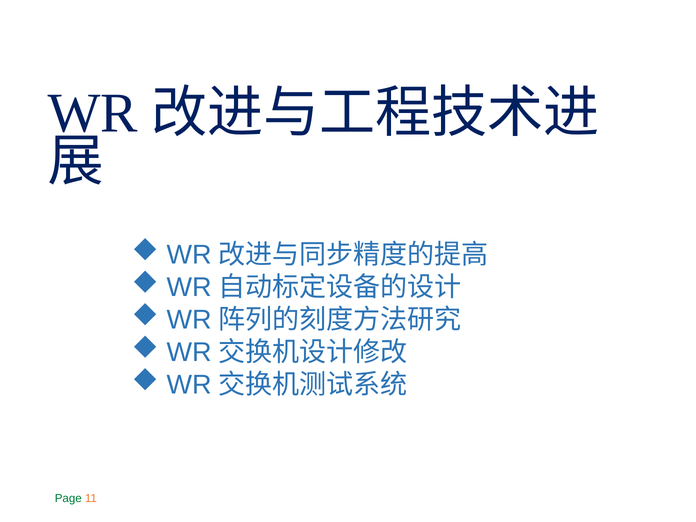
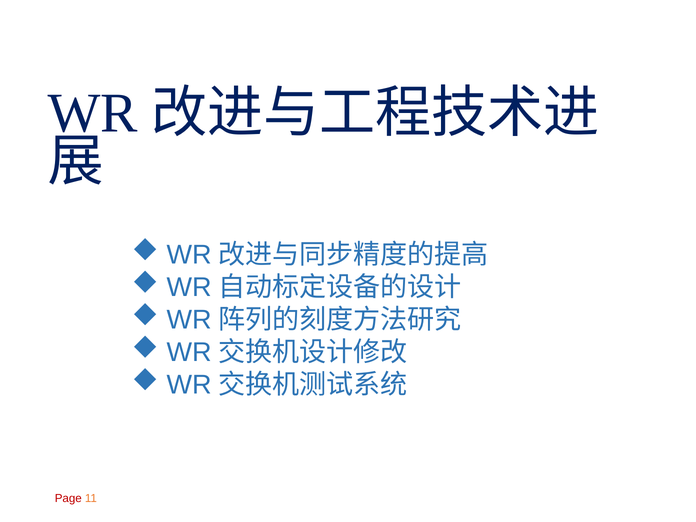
Page colour: green -> red (68, 499)
